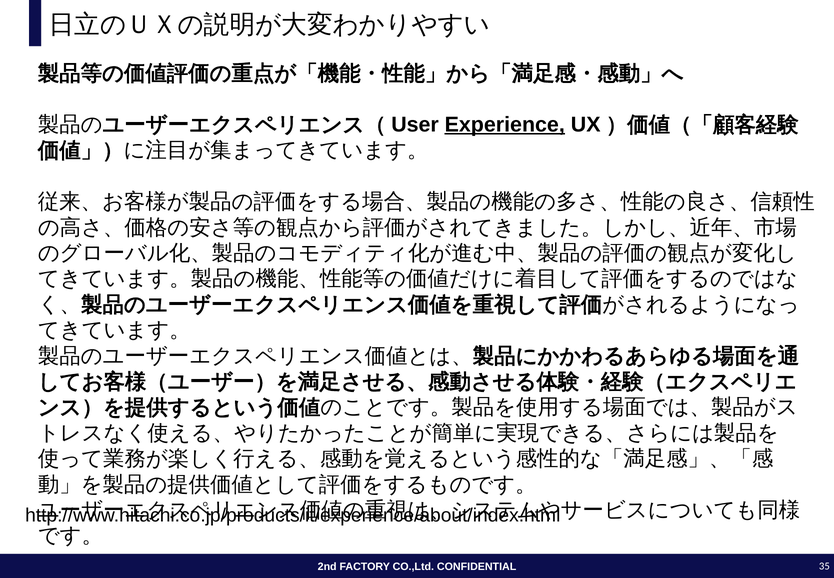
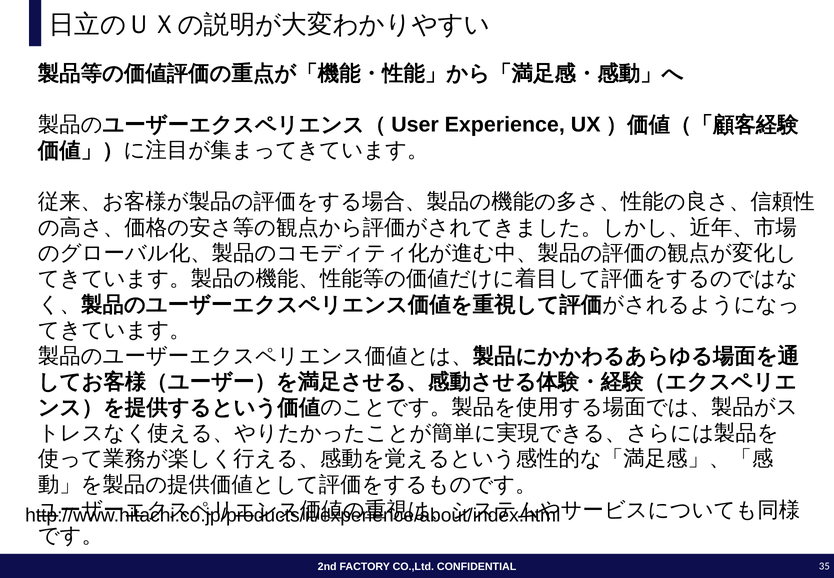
Experience underline: present -> none (505, 125)
